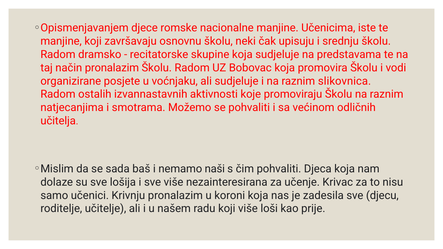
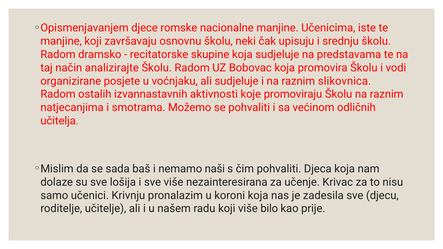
način pronalazim: pronalazim -> analizirajte (112, 68)
loši: loši -> bilo (269, 209)
